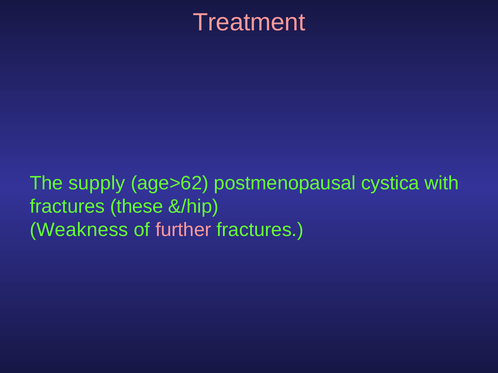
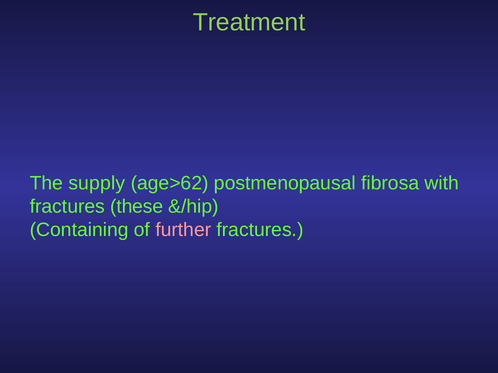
Treatment colour: pink -> light green (249, 22)
cystica: cystica -> fibrosa (390, 184)
Weakness: Weakness -> Containing (79, 230)
